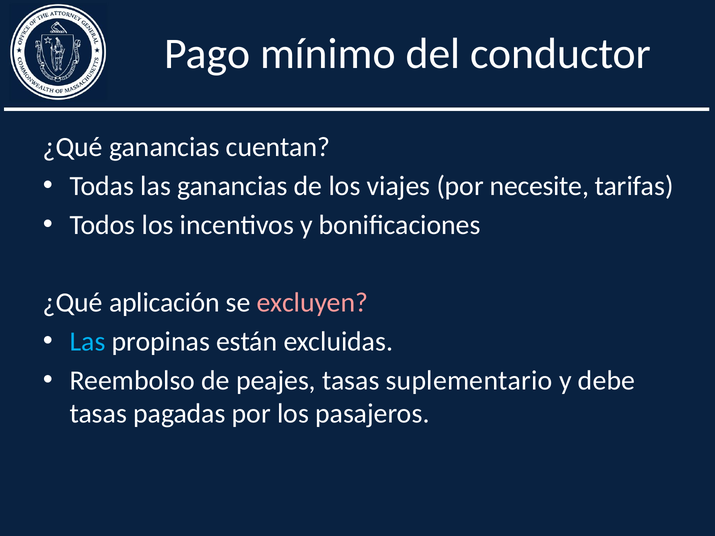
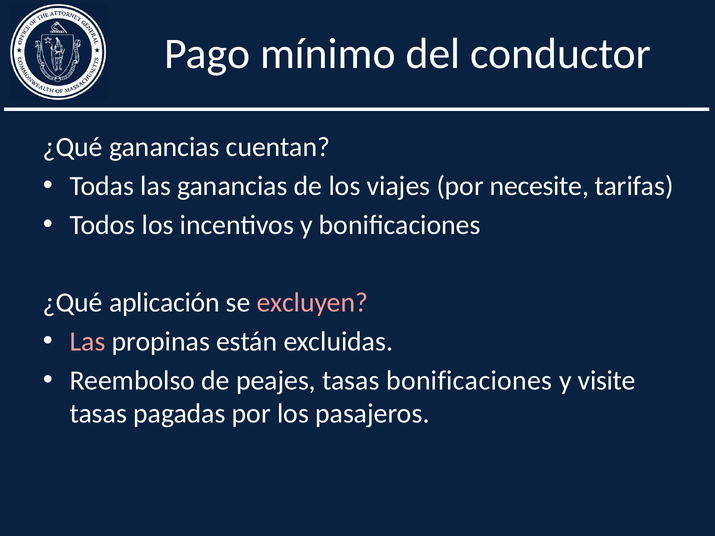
Las colour: light blue -> pink (88, 342)
tasas suplementario: suplementario -> bonificaciones (469, 381)
debe: debe -> visite (607, 381)
